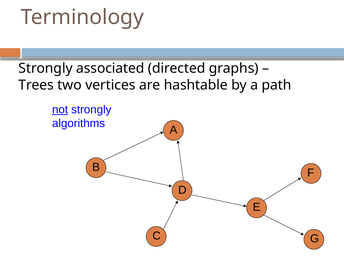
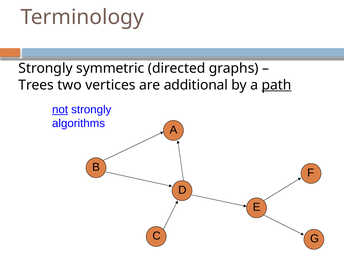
associated: associated -> symmetric (110, 68)
hashtable: hashtable -> additional (196, 85)
path underline: none -> present (277, 85)
